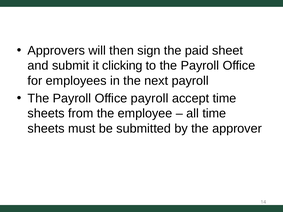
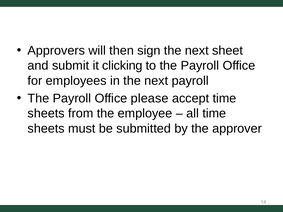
sign the paid: paid -> next (197, 51)
Office payroll: payroll -> please (150, 98)
